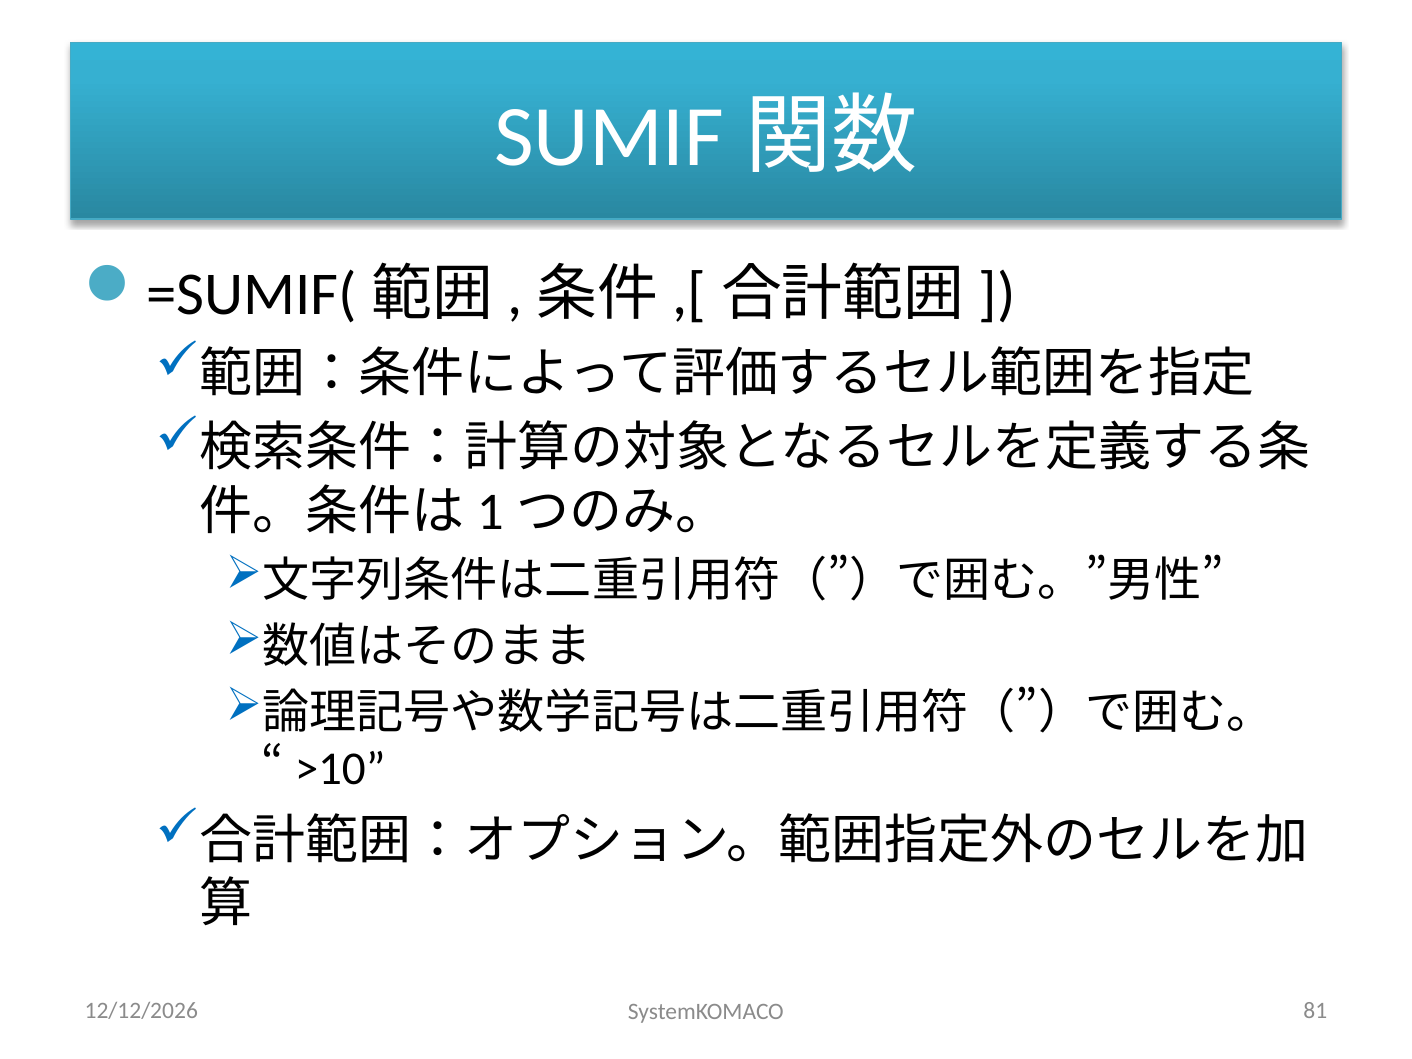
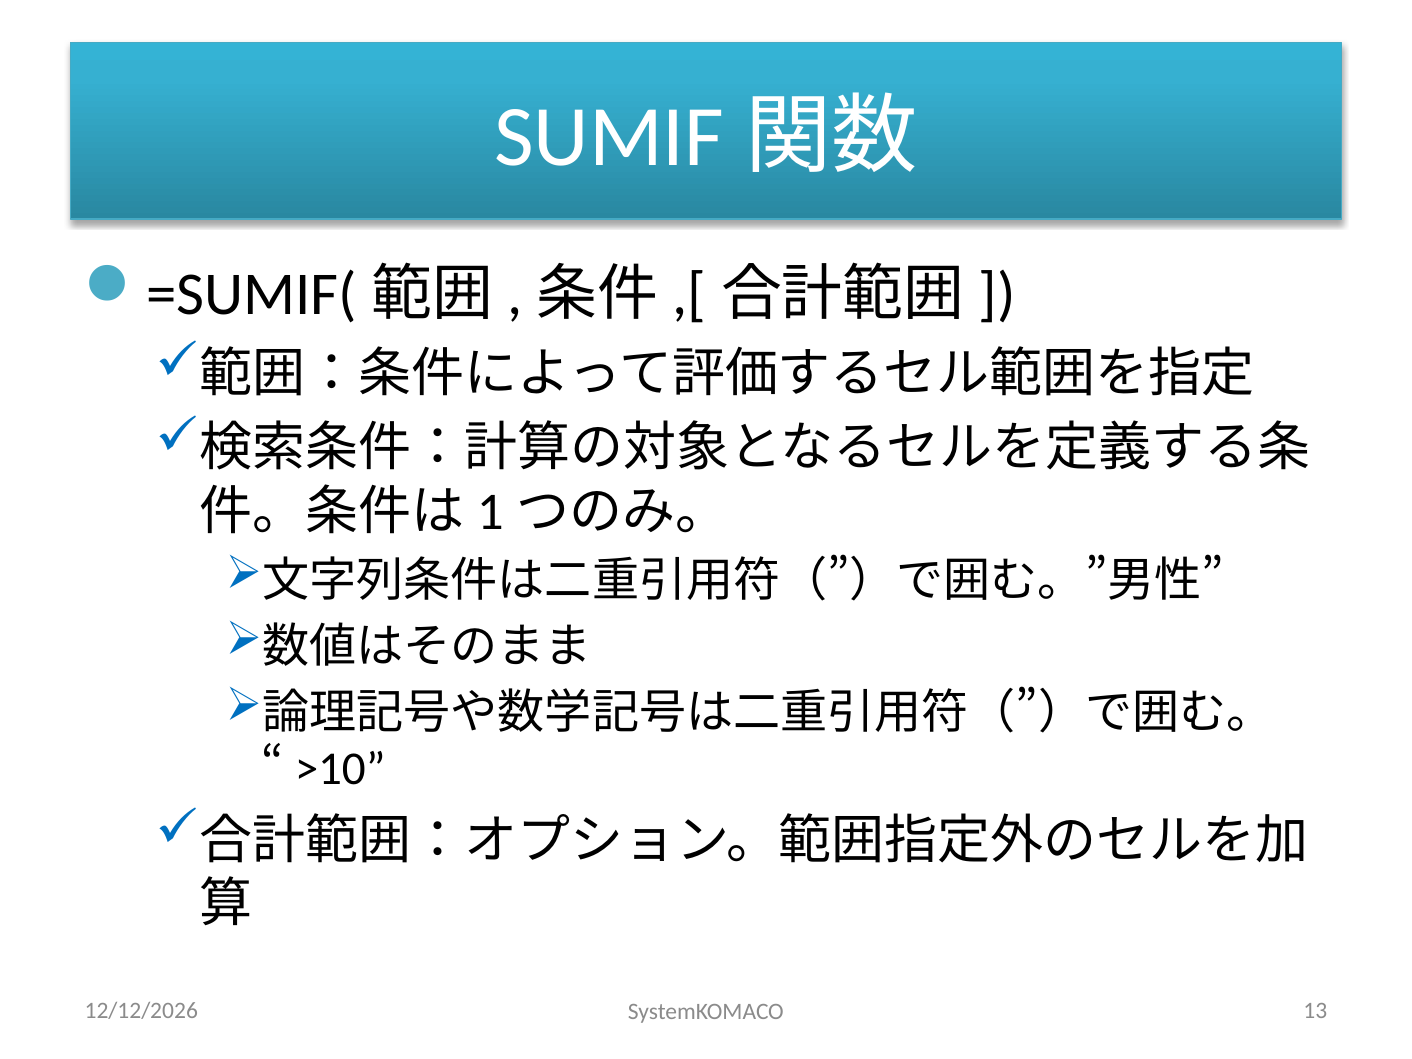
81: 81 -> 13 (1315, 1011)
